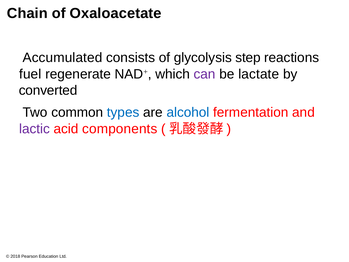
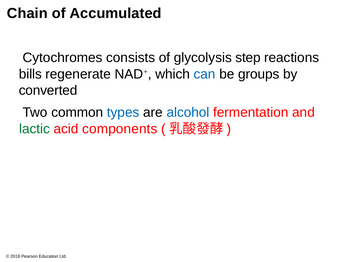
Oxaloacetate: Oxaloacetate -> Accumulated (116, 13)
Accumulated: Accumulated -> Cytochromes (63, 58)
fuel: fuel -> bills (30, 74)
can colour: purple -> blue (205, 74)
lactate: lactate -> groups (259, 74)
lactic colour: purple -> green (34, 129)
